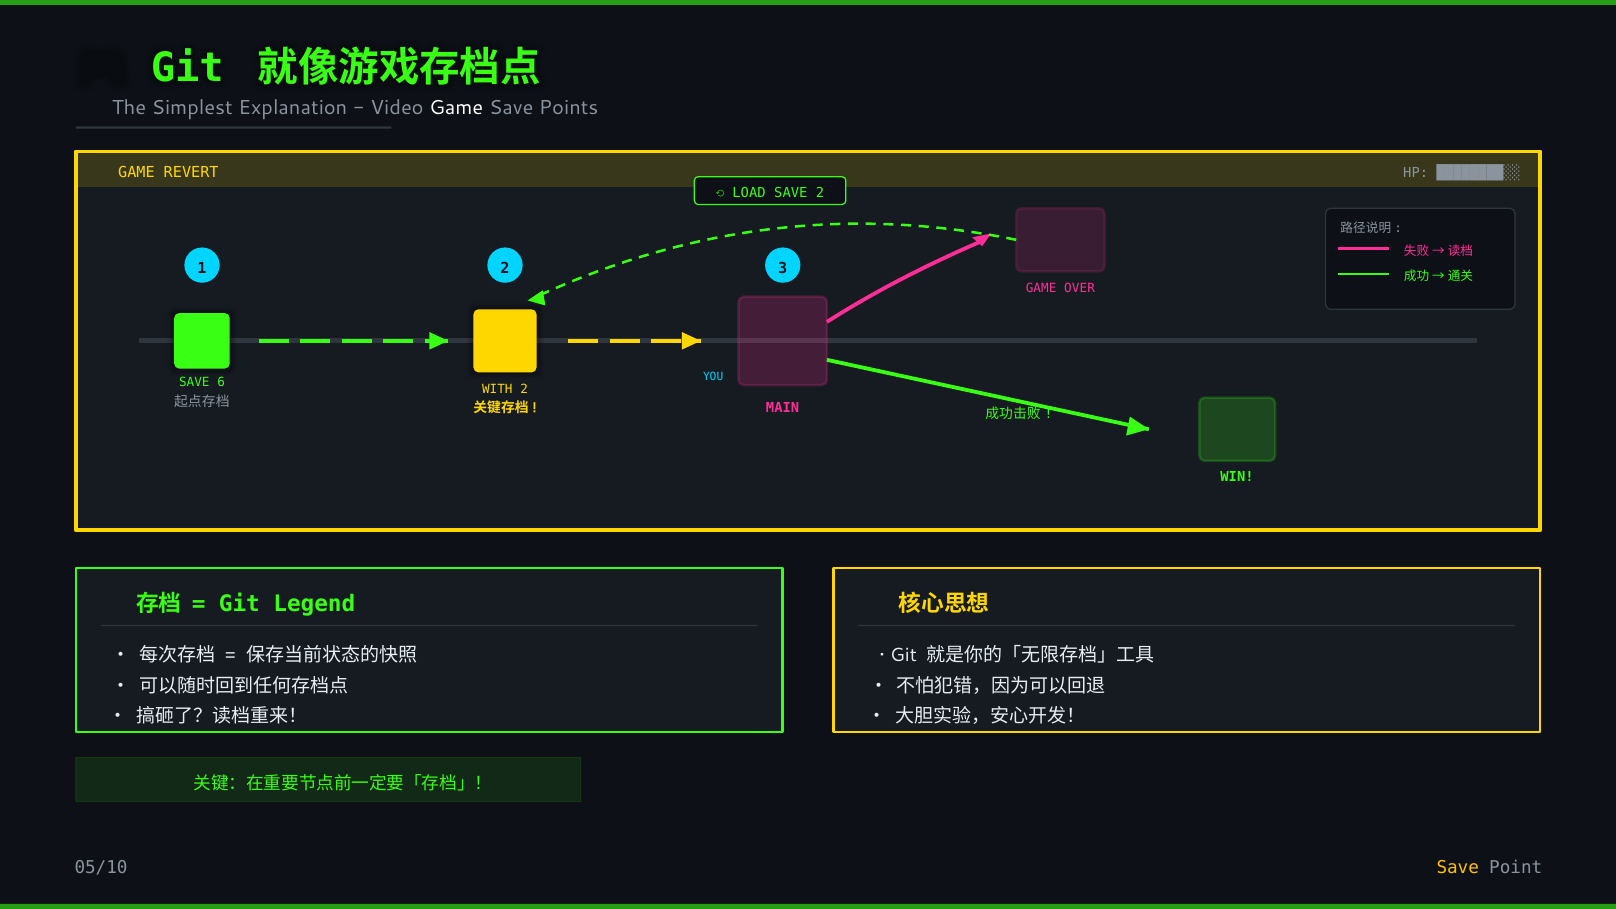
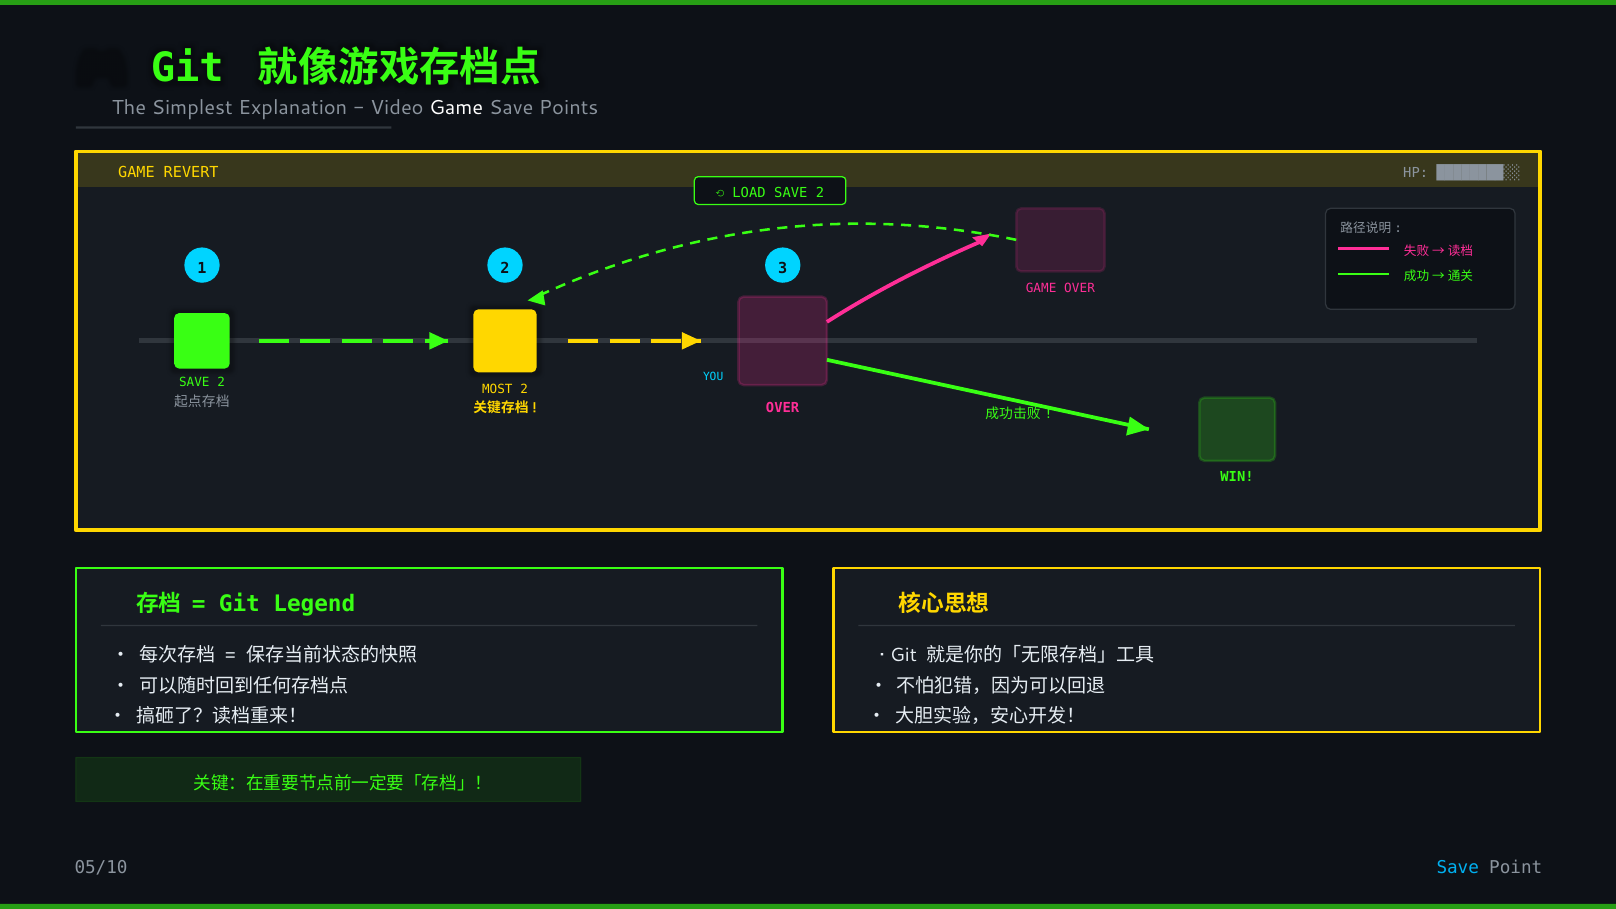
6: 6 -> 2 (221, 383)
WITH: WITH -> MOST (497, 389)
MAIN: MAIN -> OVER (783, 408)
Save colour: yellow -> light blue (1458, 868)
